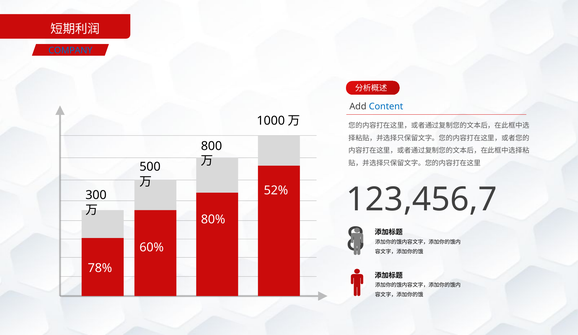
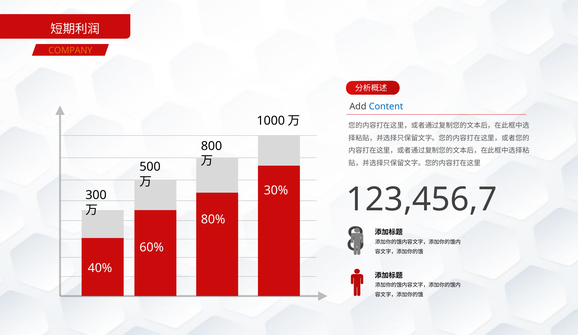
COMPANY colour: blue -> orange (70, 50)
52%: 52% -> 30% (276, 190)
78%: 78% -> 40% (100, 268)
